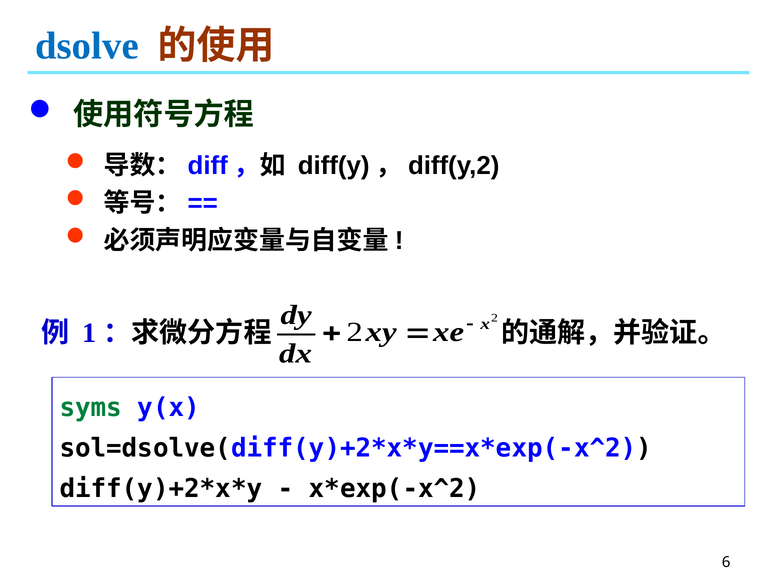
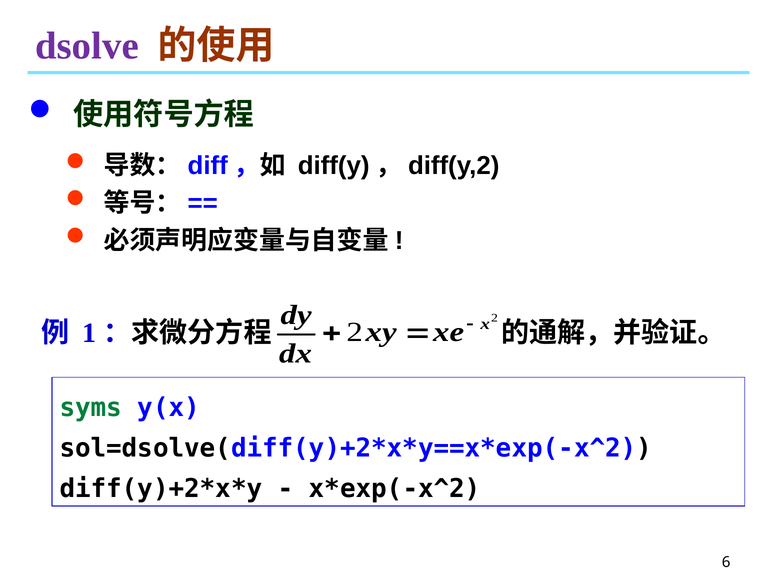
dsolve colour: blue -> purple (87, 46)
